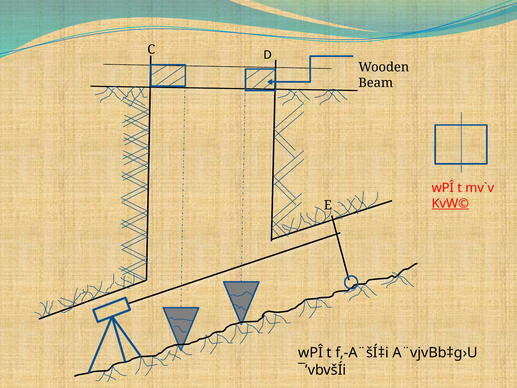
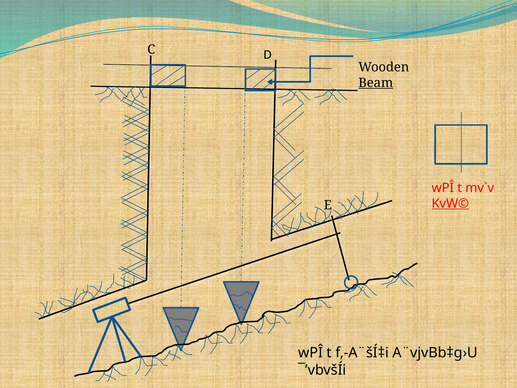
Beam underline: none -> present (376, 83)
